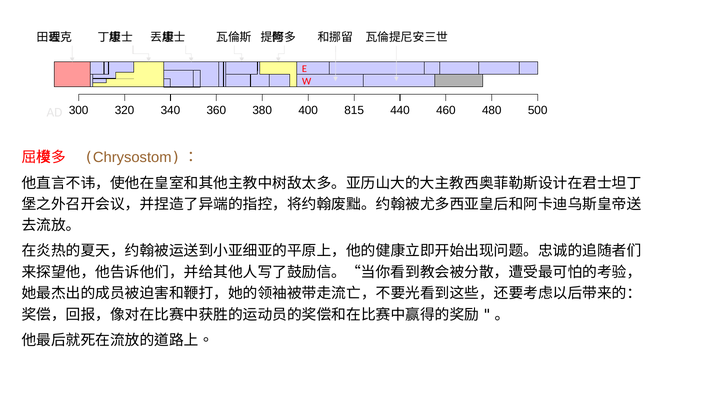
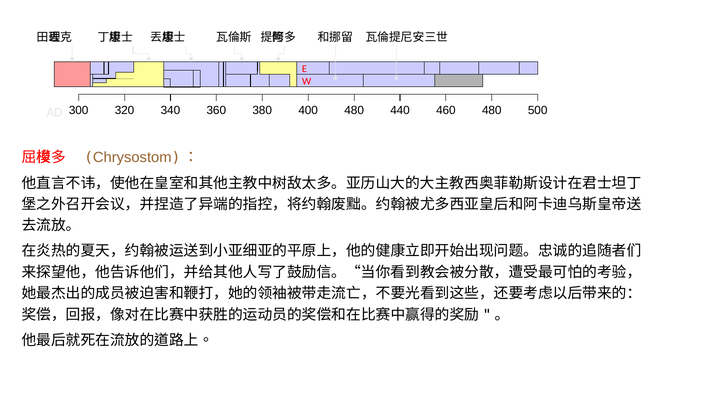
400 815: 815 -> 480 (354, 111)
